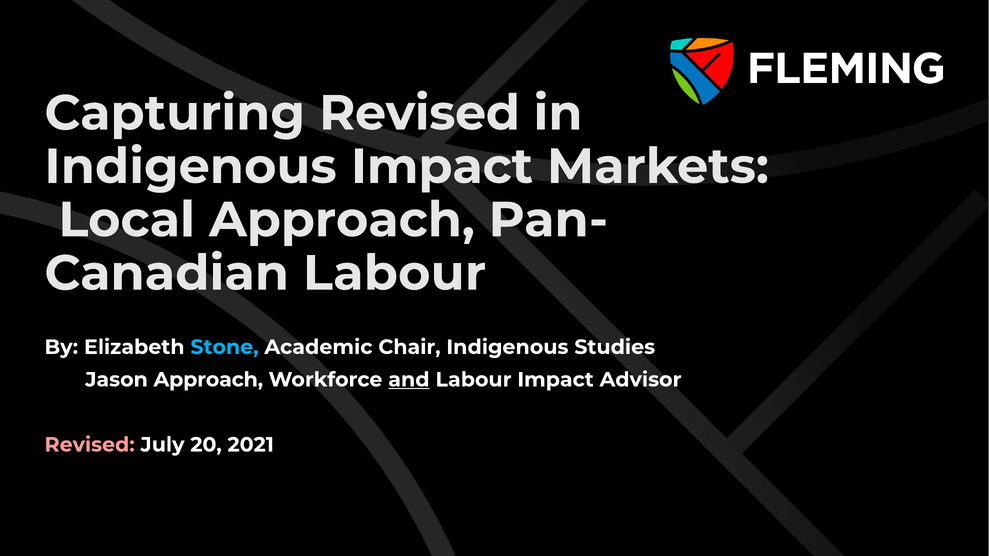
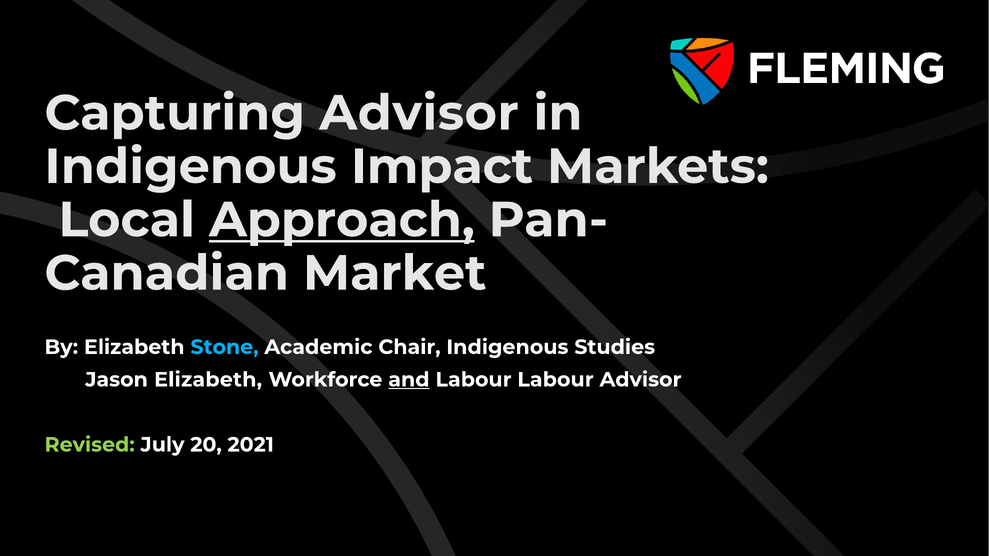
Capturing Revised: Revised -> Advisor (419, 113)
Approach underline: none -> present (342, 220)
Labour: Labour -> Market (395, 274)
Jason Approach: Approach -> Elizabeth (208, 380)
Labour Impact: Impact -> Labour (556, 380)
Revised colour: pink -> light green (90, 445)
